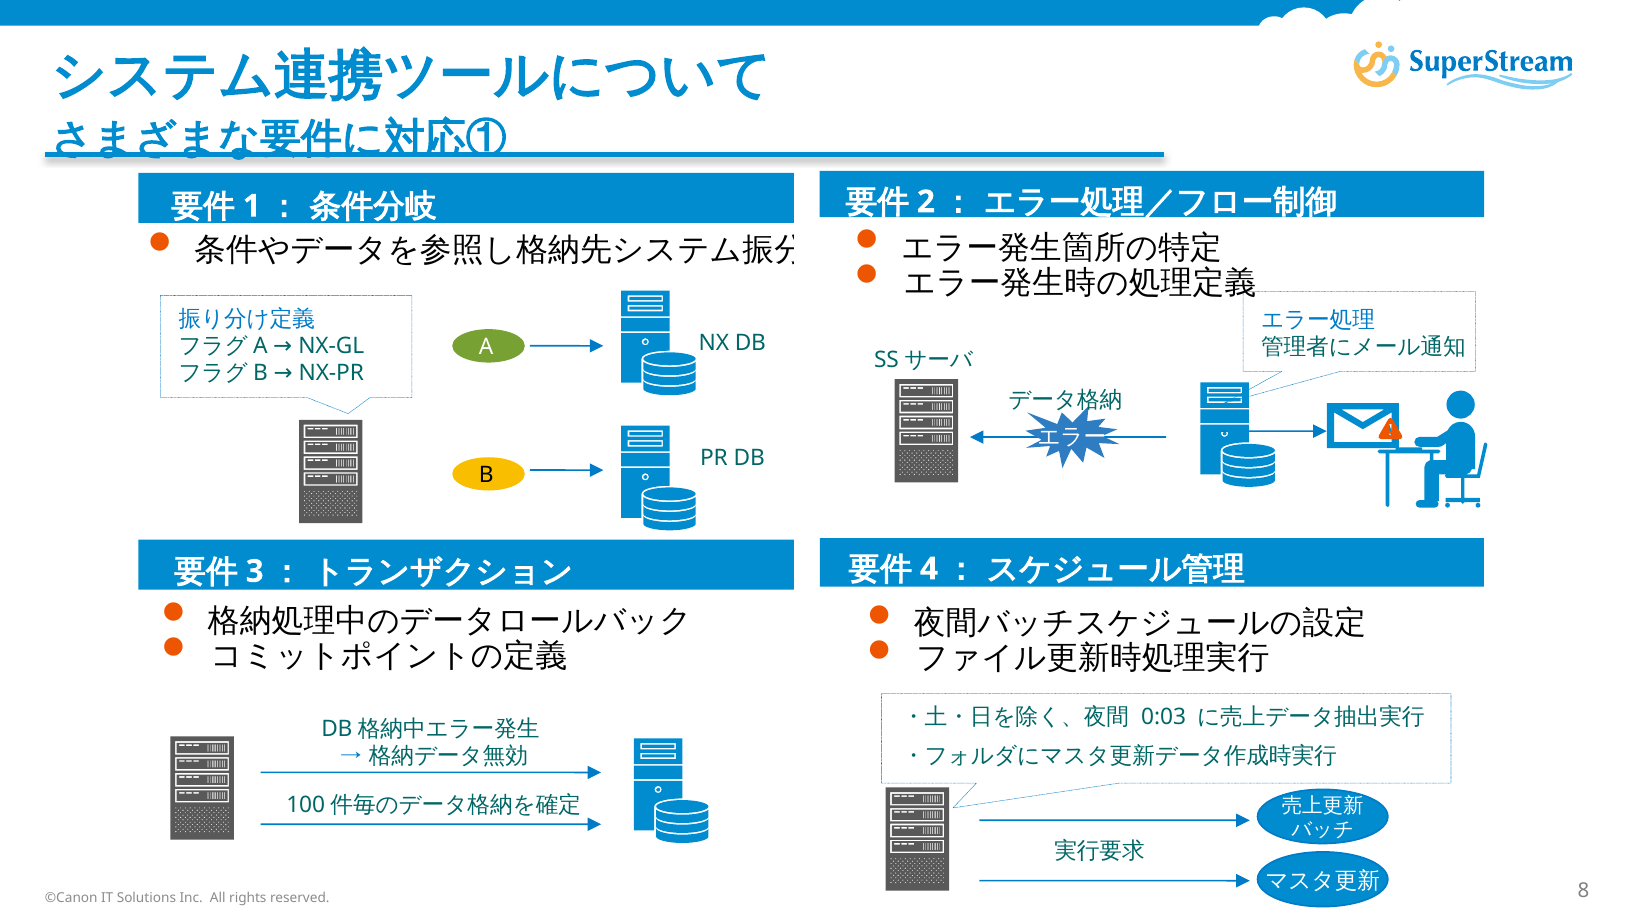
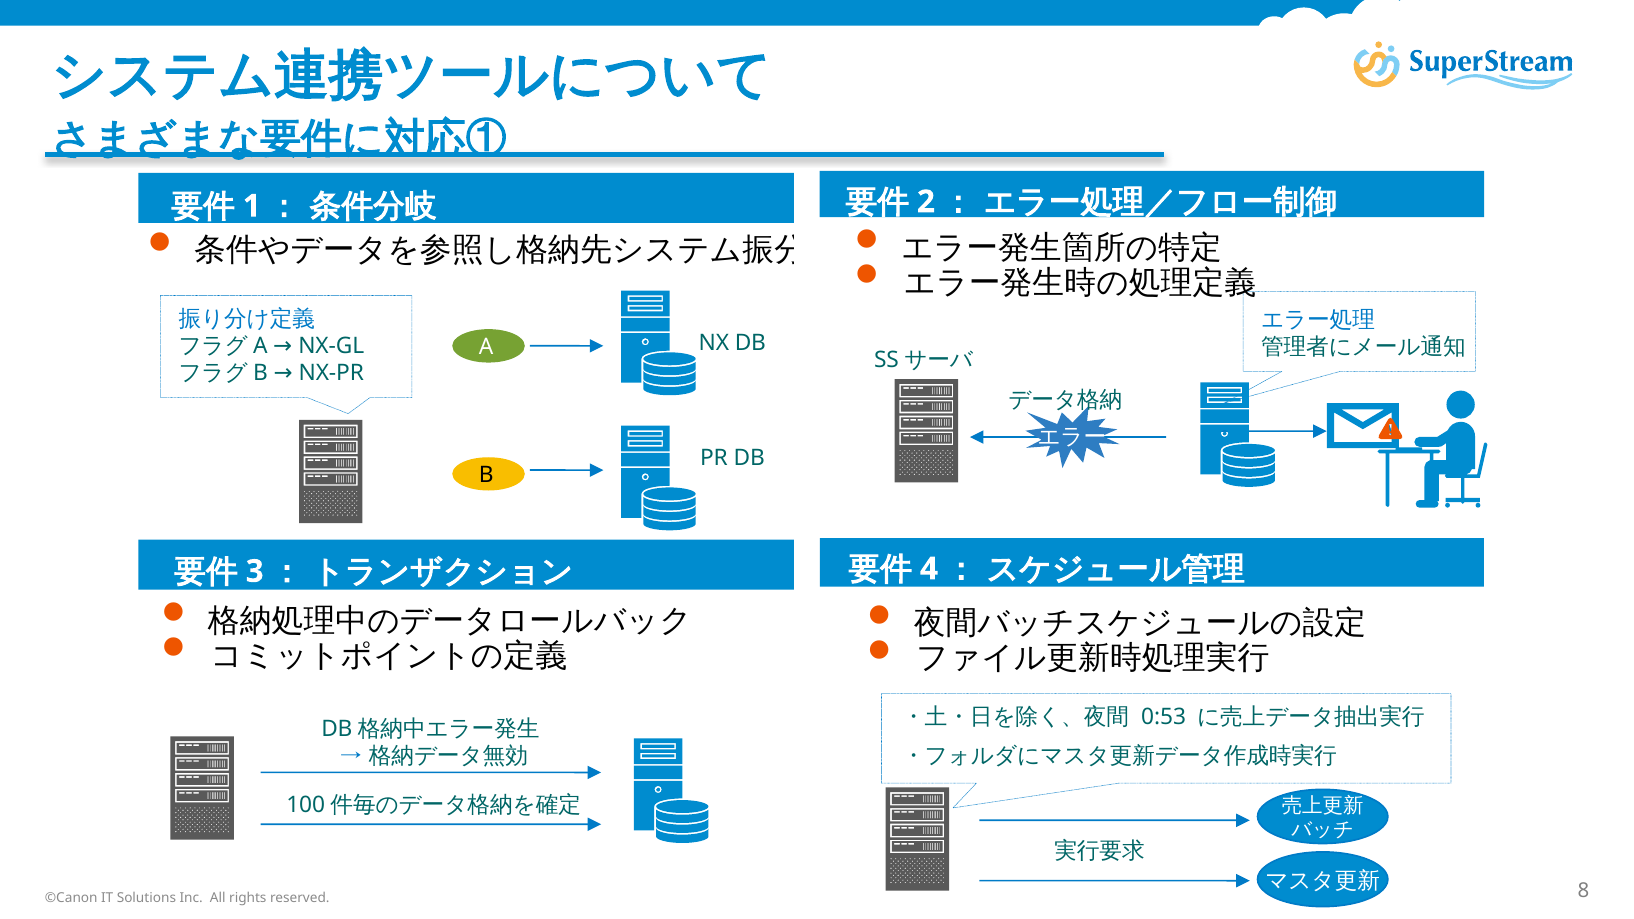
0:03: 0:03 -> 0:53 (1164, 717)
